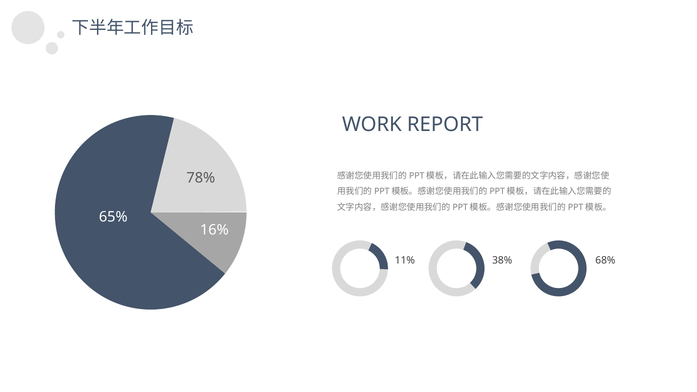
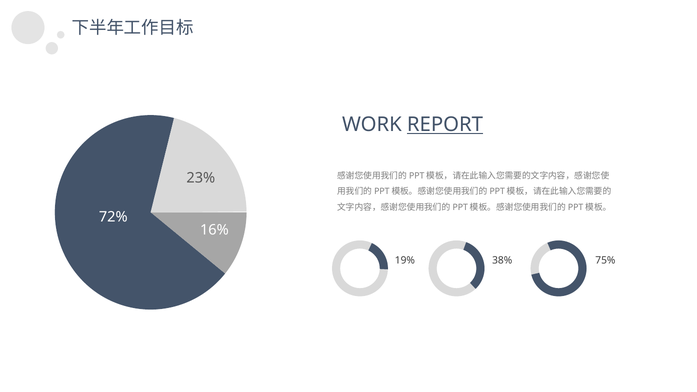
REPORT underline: none -> present (445, 125)
78%: 78% -> 23% (201, 178)
65%: 65% -> 72% (113, 217)
11%: 11% -> 19% (405, 260)
68%: 68% -> 75% (605, 260)
